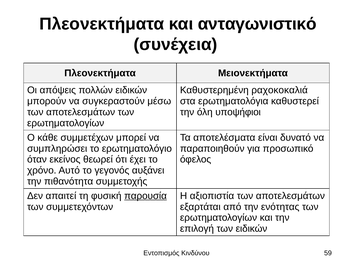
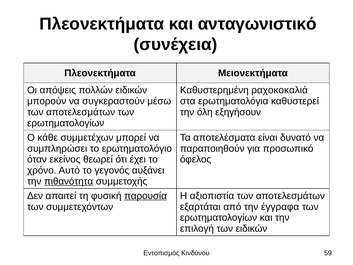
υποψήφιοι: υποψήφιοι -> εξηγήσουν (238, 112)
πιθανότητα underline: none -> present (69, 181)
ενότητας: ενότητας -> έγγραφα (280, 207)
